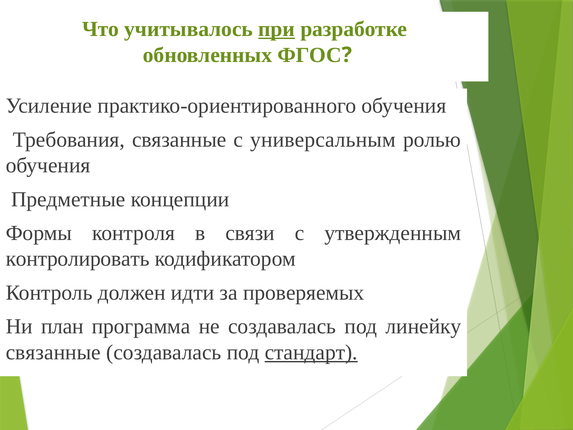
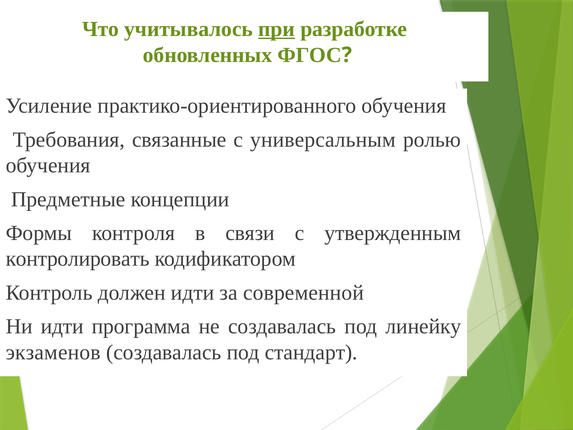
проверяемых: проверяемых -> современной (304, 292)
Ни план: план -> идти (62, 326)
связанные: связанные -> экзаменов (53, 352)
стандарт underline: present -> none (311, 352)
